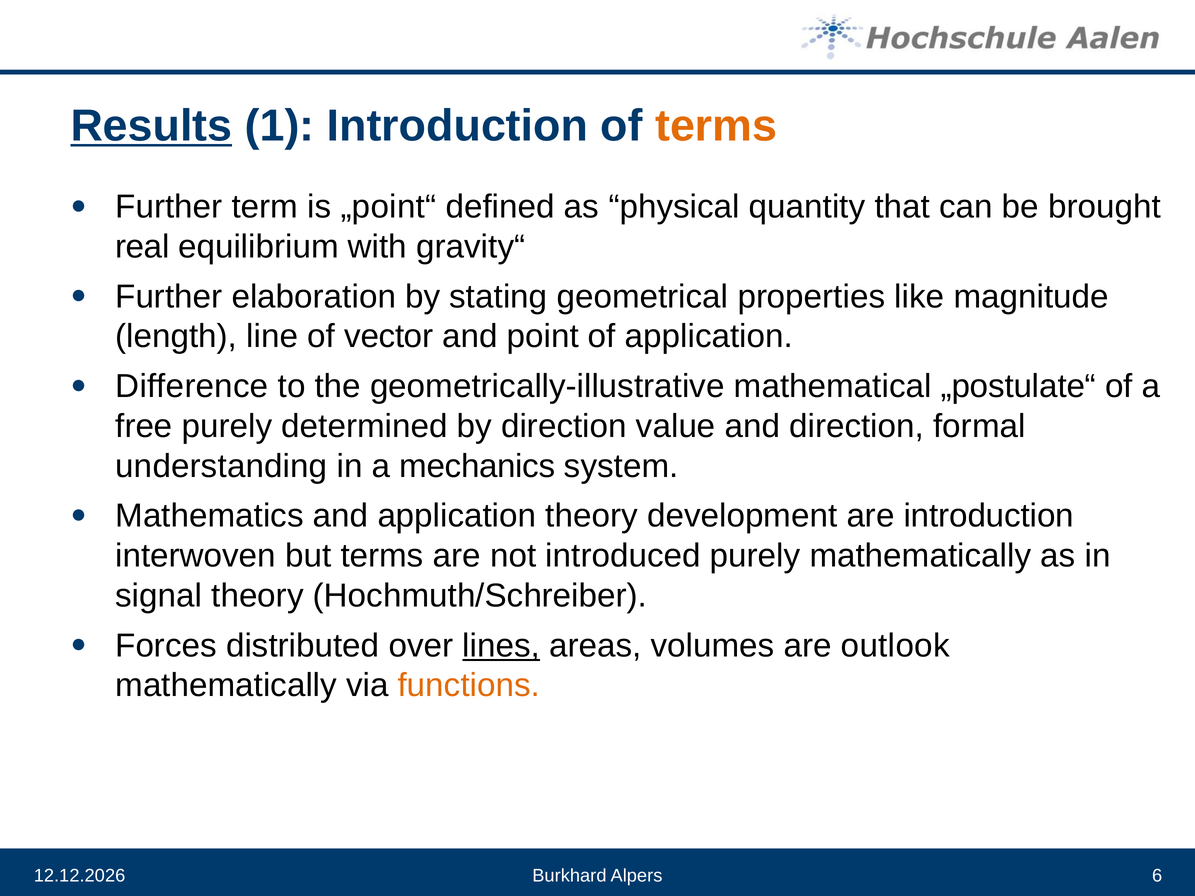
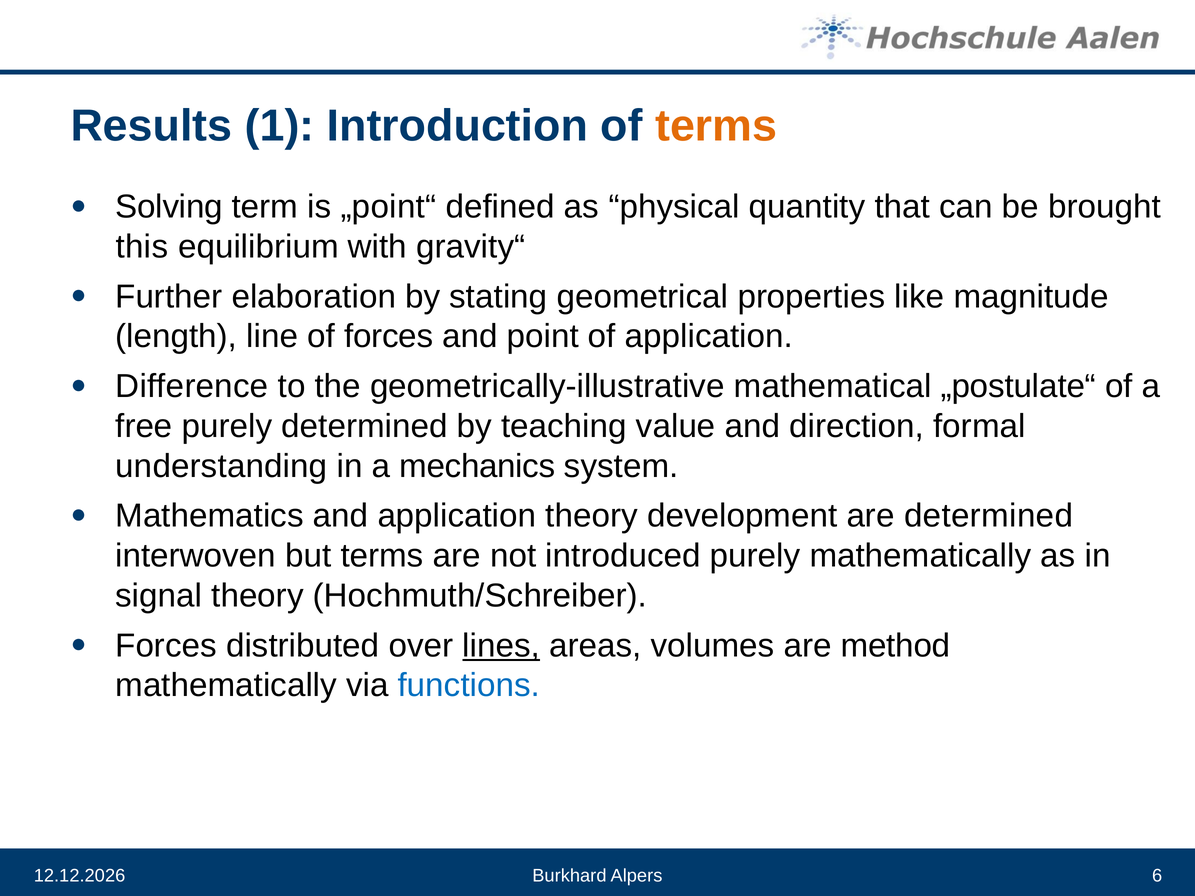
Results underline: present -> none (151, 126)
Further: Further -> Solving (169, 207)
real: real -> this (142, 247)
of vector: vector -> forces (389, 337)
by direction: direction -> teaching (564, 426)
are introduction: introduction -> determined (989, 516)
outlook: outlook -> method (896, 646)
functions colour: orange -> blue (469, 686)
